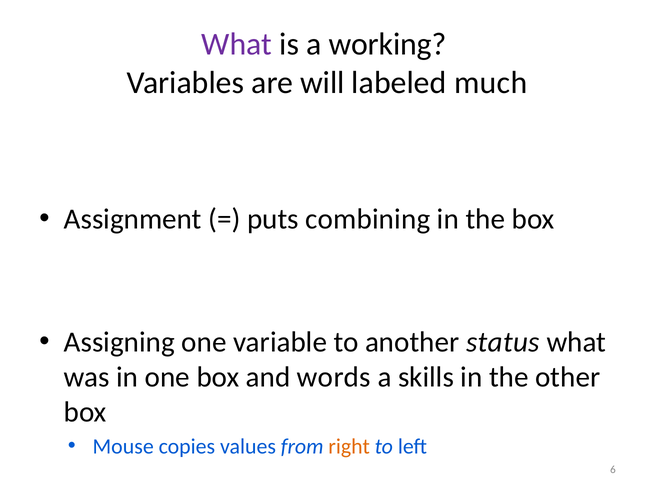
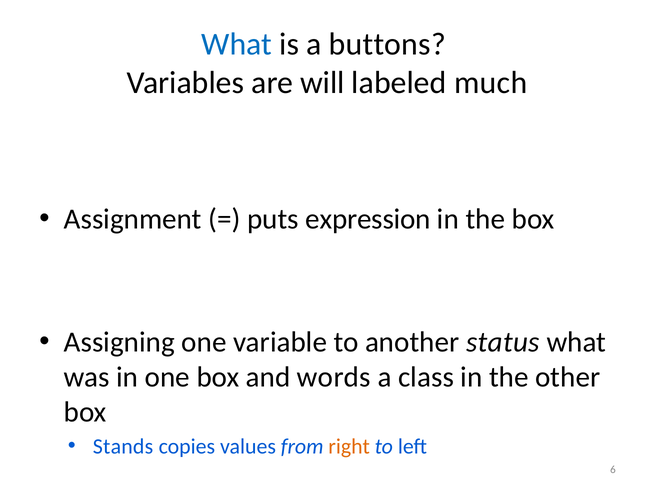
What colour: purple -> blue (237, 44)
working: working -> buttons (387, 44)
combining: combining -> expression (368, 219)
skills: skills -> class (426, 376)
Mouse: Mouse -> Stands (123, 446)
